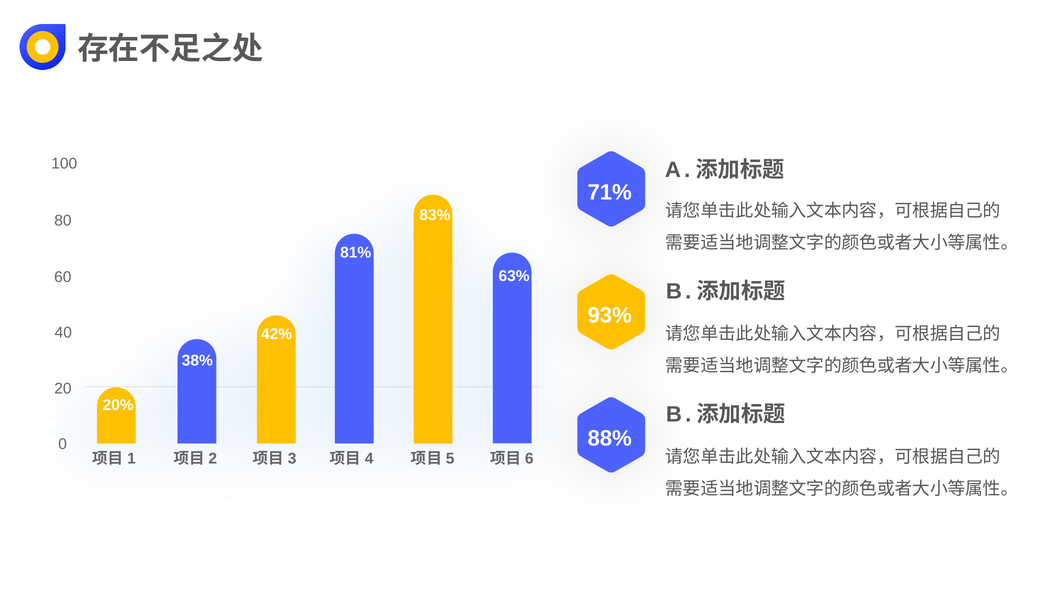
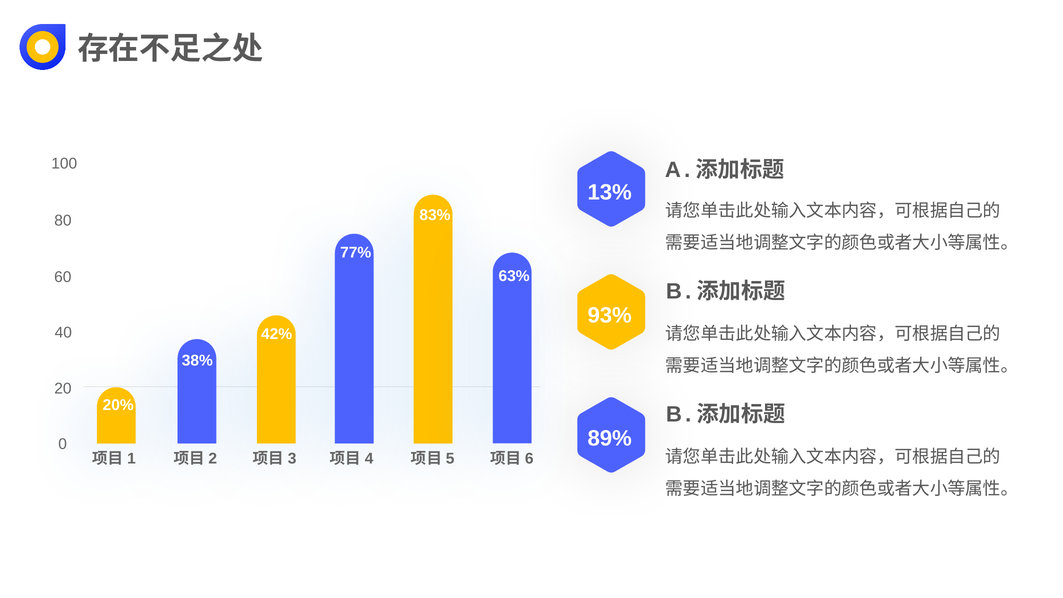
71%: 71% -> 13% (610, 193)
81%: 81% -> 77% (356, 252)
88%: 88% -> 89% (610, 439)
